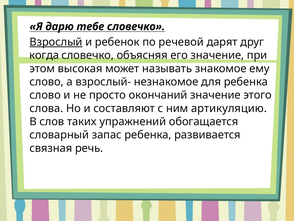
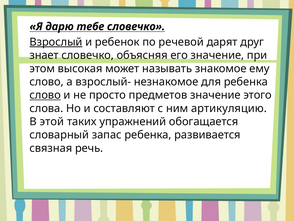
когда: когда -> знает (44, 55)
слово underline: none -> present (45, 95)
окончаний: окончаний -> предметов (158, 95)
слов: слов -> этой (52, 121)
